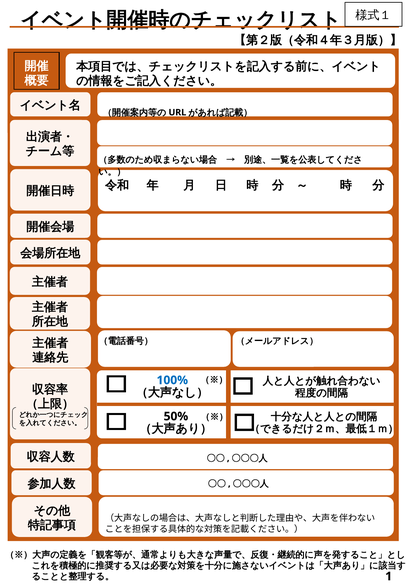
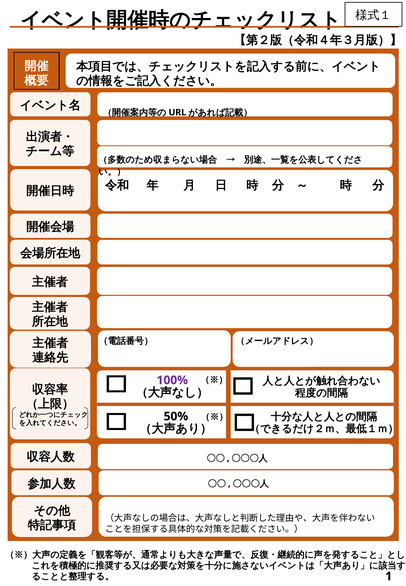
100% colour: blue -> purple (172, 381)
